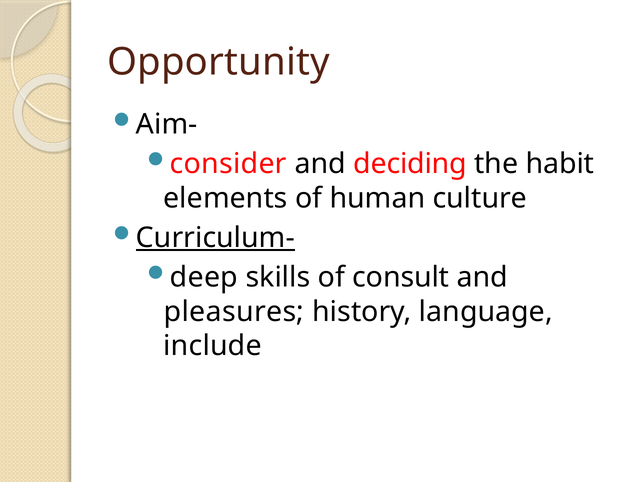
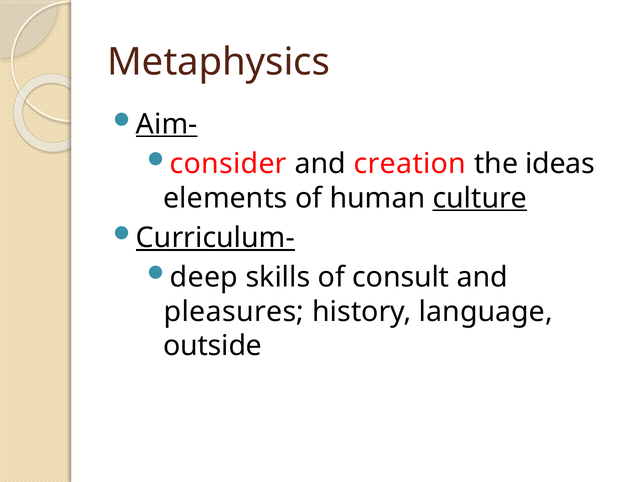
Opportunity: Opportunity -> Metaphysics (219, 62)
Aim- underline: none -> present (167, 124)
deciding: deciding -> creation (410, 164)
habit: habit -> ideas (560, 164)
culture underline: none -> present (480, 198)
include: include -> outside (213, 346)
